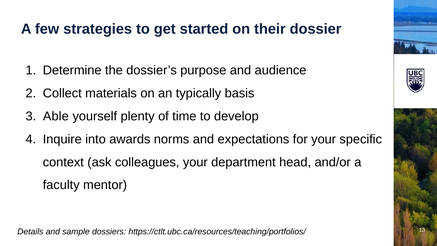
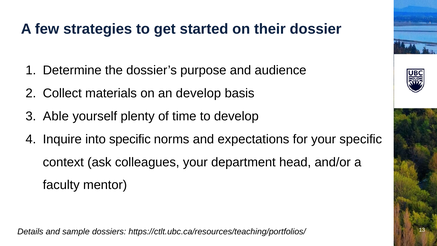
an typically: typically -> develop (198, 93)
into awards: awards -> specific (130, 139)
